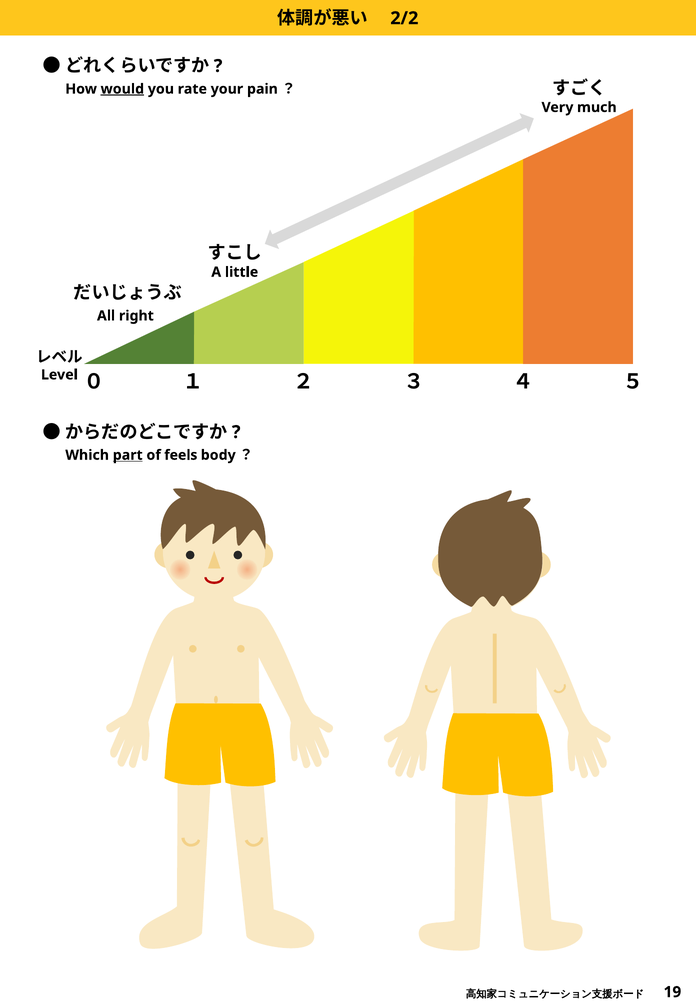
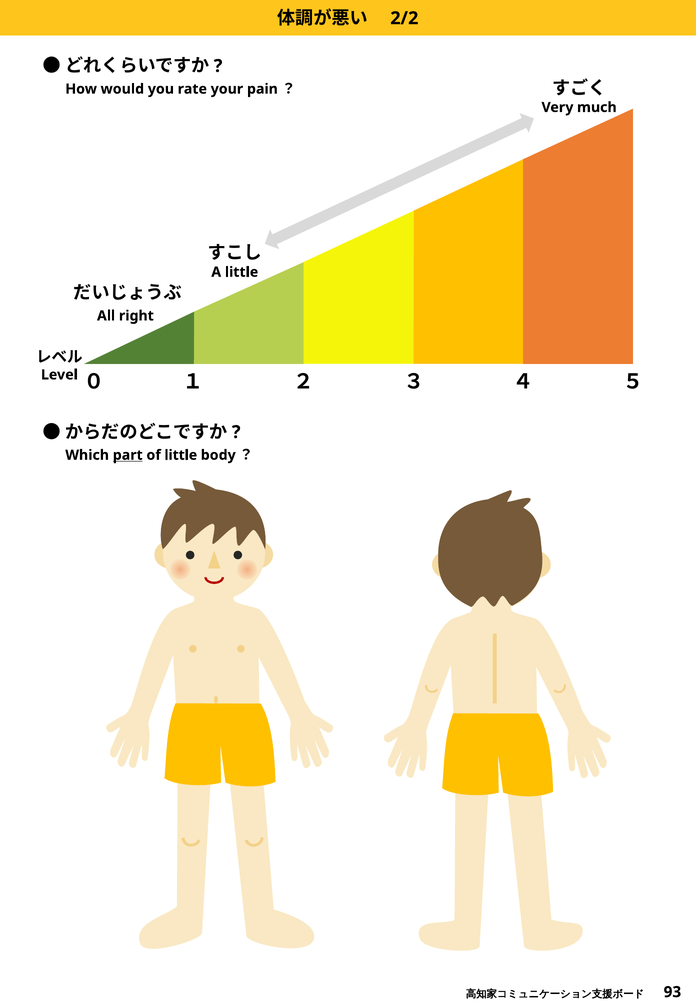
would underline: present -> none (122, 89)
of feels: feels -> little (181, 455)
19: 19 -> 93 (672, 991)
